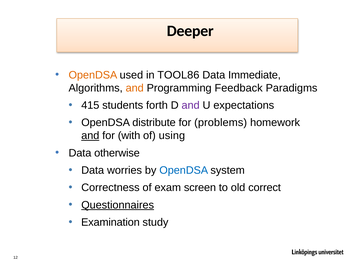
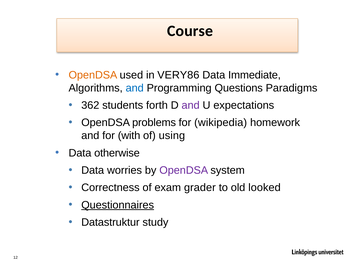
Deeper: Deeper -> Course (190, 31)
TOOL86: TOOL86 -> VERY86 (178, 75)
and colour: orange -> blue (135, 88)
Feedback: Feedback -> Questions (239, 88)
415: 415 -> 362 (90, 105)
distribute: distribute -> problems (154, 123)
problems: problems -> wikipedia (221, 123)
and underline: present -> none (90, 136)
OpenDSA colour: blue -> purple (184, 170)
screen: screen -> grader (200, 188)
correct: correct -> looked (264, 188)
Examination: Examination -> Datastruktur (110, 223)
